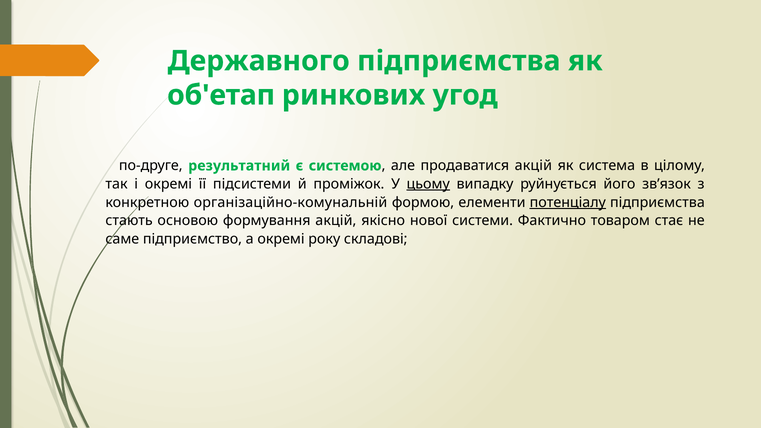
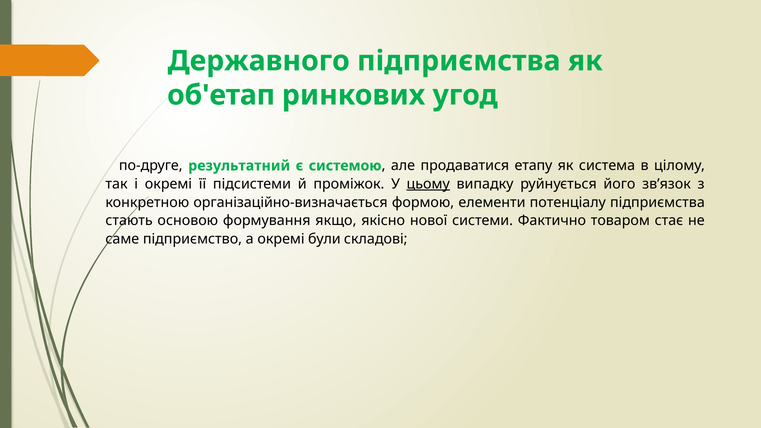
продаватися акцій: акцій -> етапу (533, 166)
організаційно-комунальній: організаційно-комунальній -> організаційно-визначається (291, 202)
потенціалу underline: present -> none (568, 202)
формування акцій: акцій -> якщо (336, 221)
року: року -> були (324, 239)
